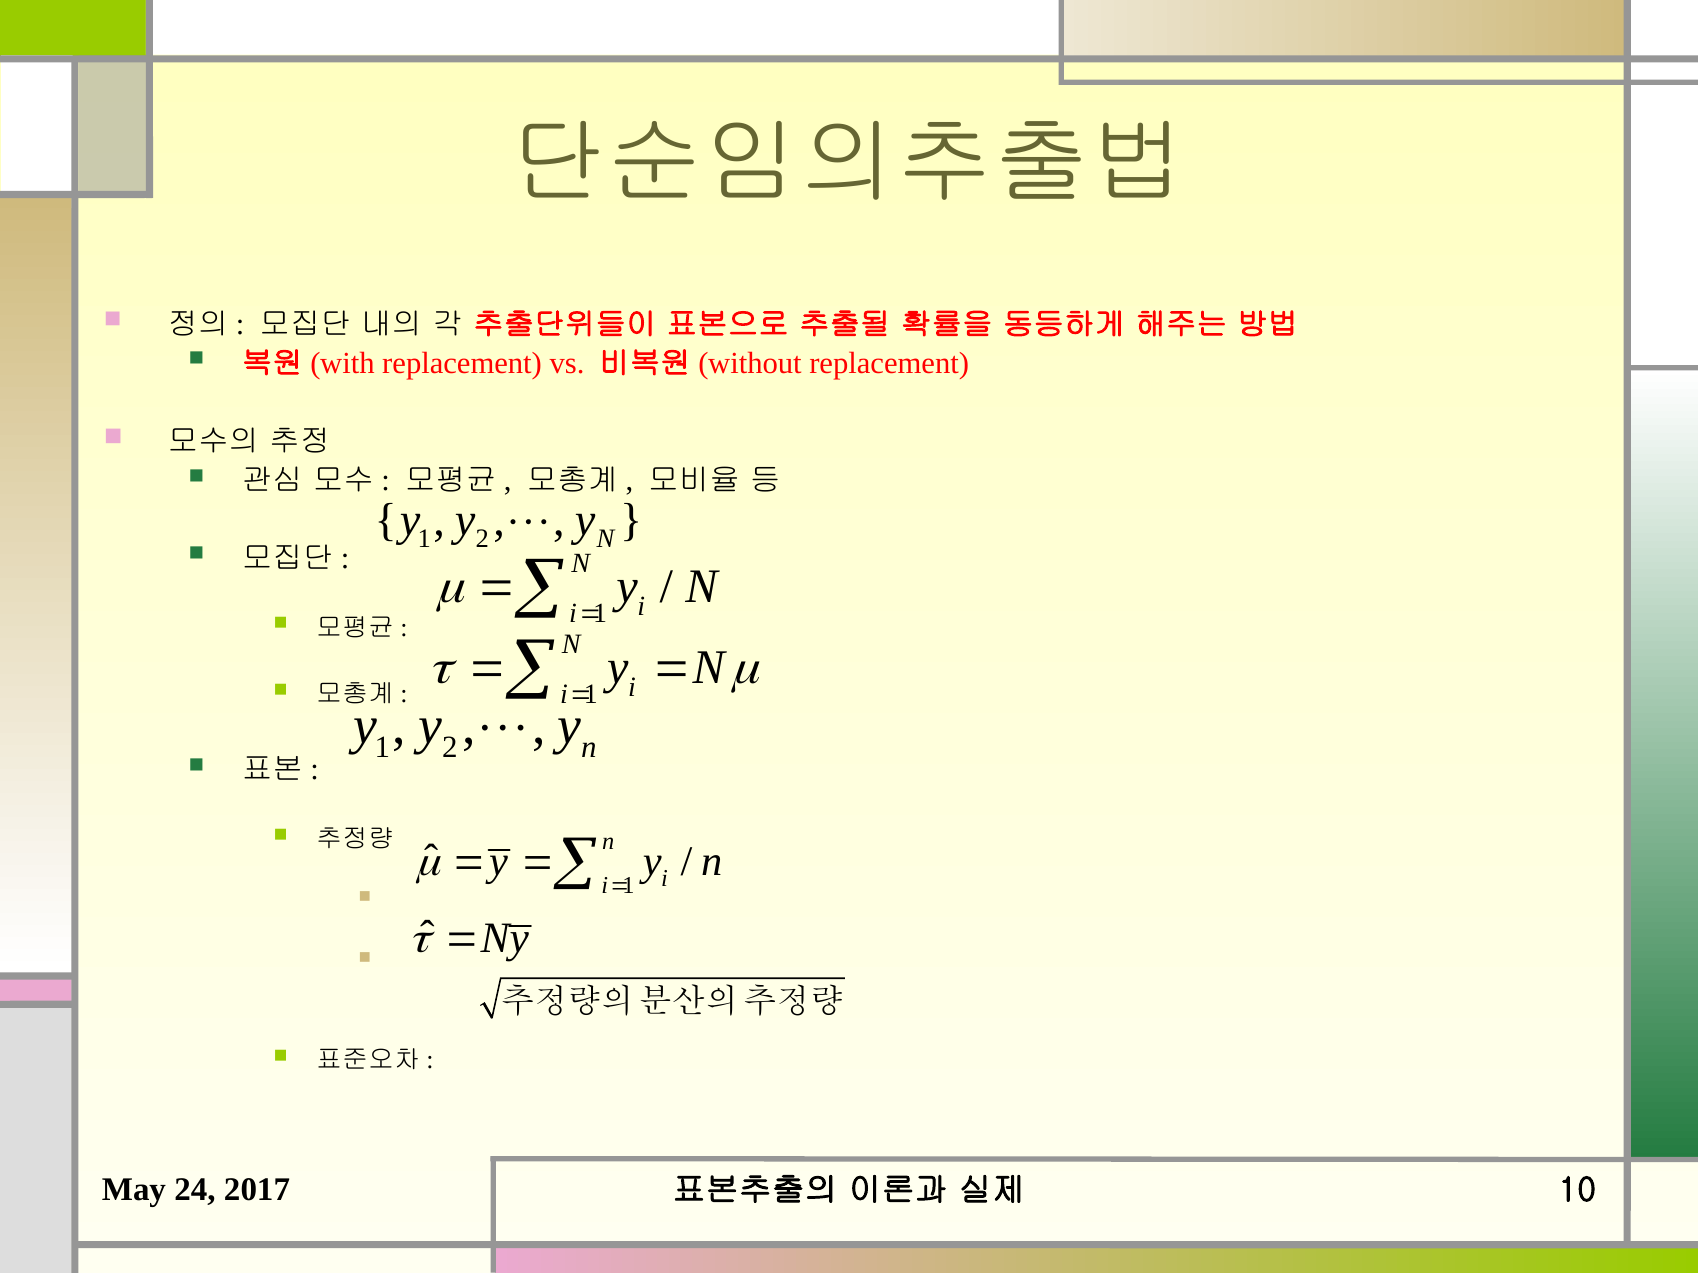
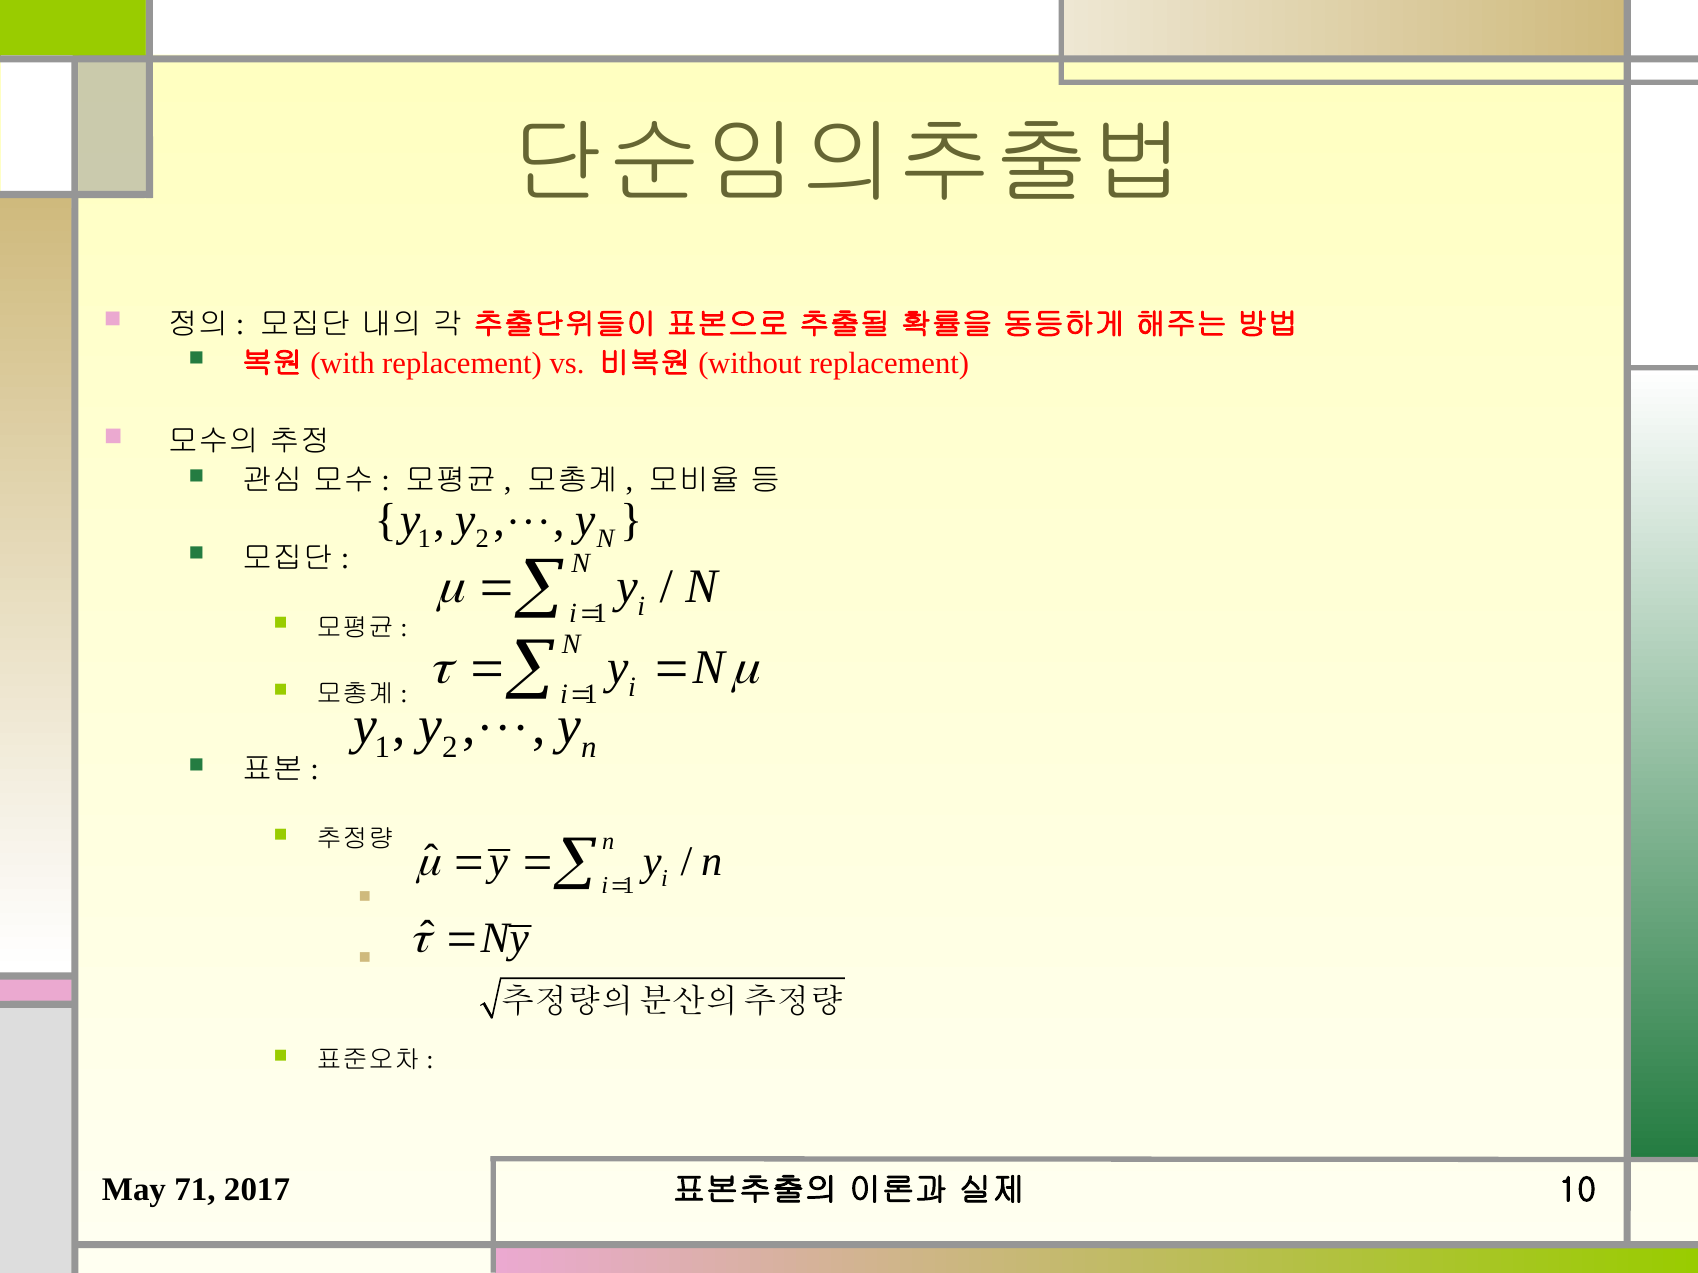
24: 24 -> 71 (195, 1190)
